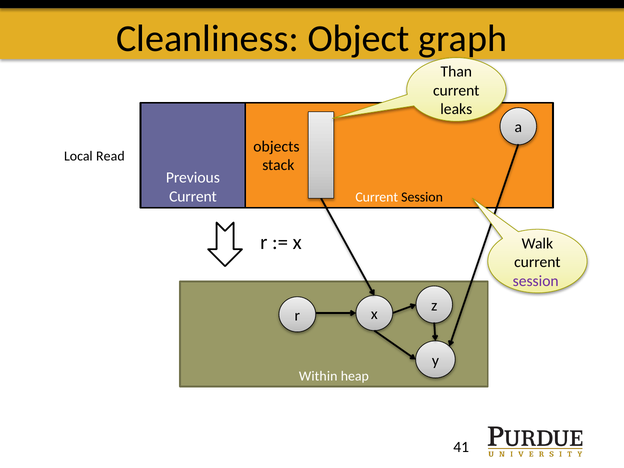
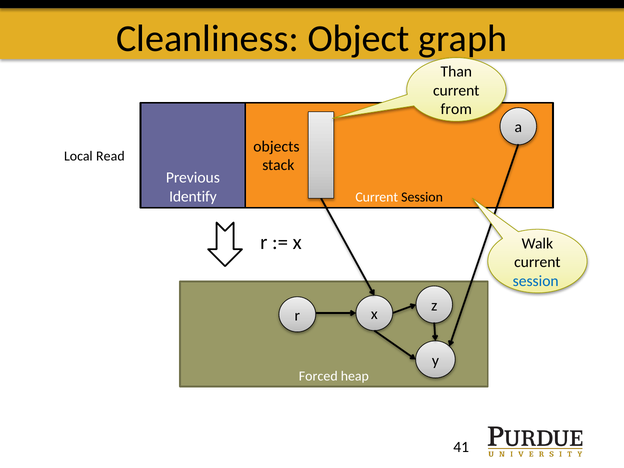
leaks: leaks -> from (456, 109)
Current: Current -> Identify (193, 196)
session colour: purple -> blue (536, 281)
Within: Within -> Forced (318, 376)
